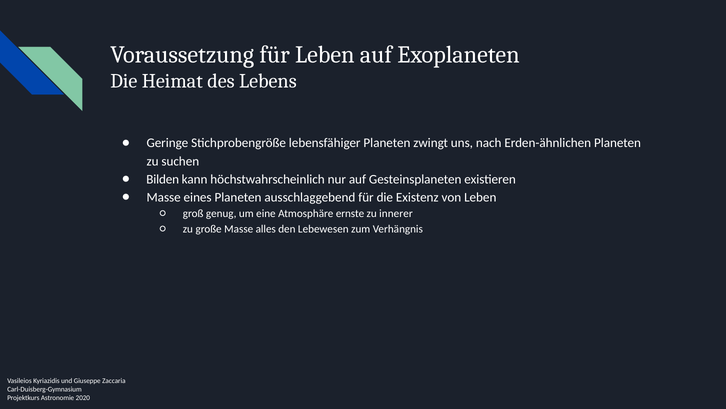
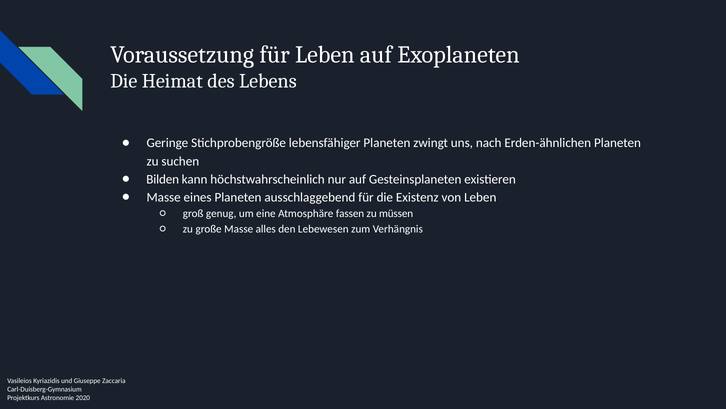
ernste: ernste -> fassen (350, 213)
innerer: innerer -> müssen (396, 213)
